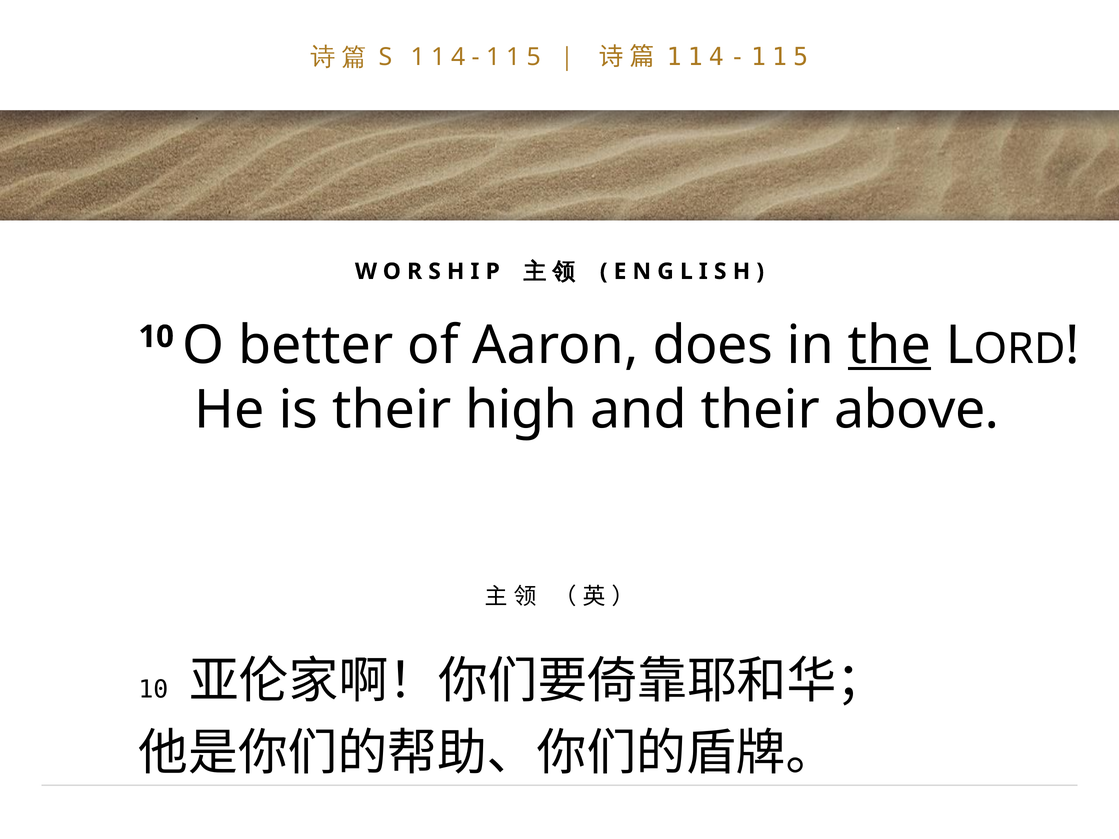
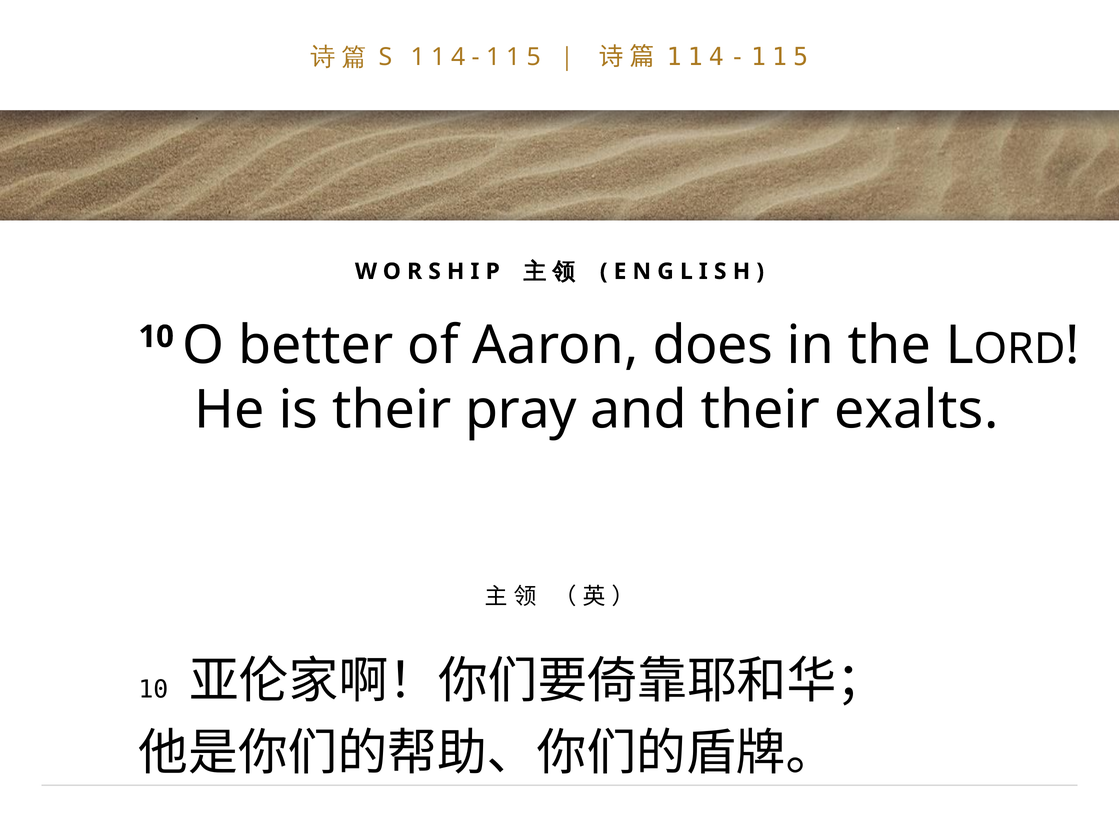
the underline: present -> none (890, 346)
high: high -> pray (521, 410)
above: above -> exalts (916, 410)
